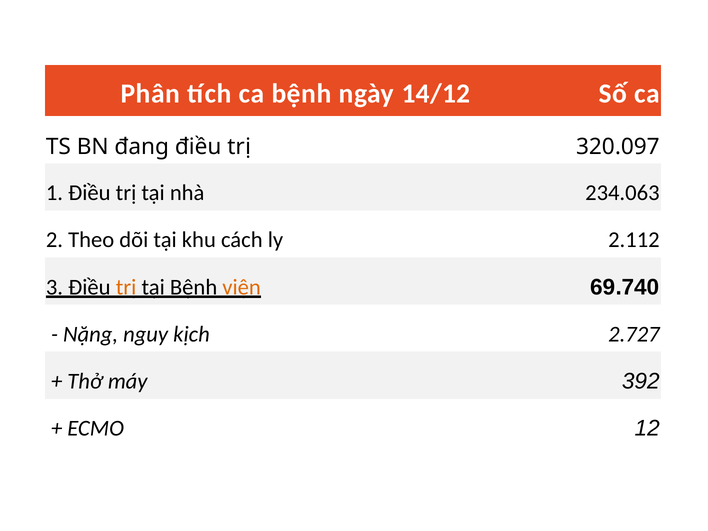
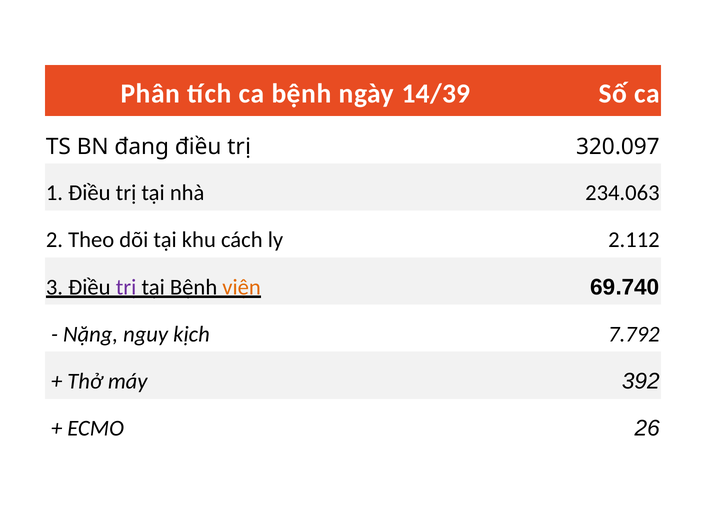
14/12: 14/12 -> 14/39 (436, 93)
trị colour: orange -> purple (126, 287)
2.727: 2.727 -> 7.792 (634, 334)
12: 12 -> 26 (647, 428)
